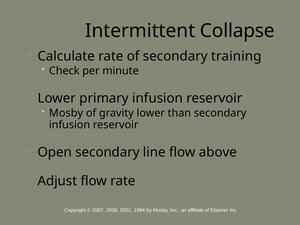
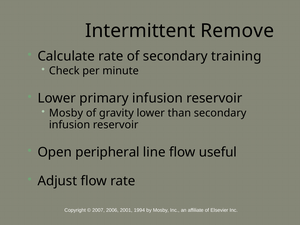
Collapse: Collapse -> Remove (237, 31)
Open secondary: secondary -> peripheral (108, 152)
above: above -> useful (218, 152)
